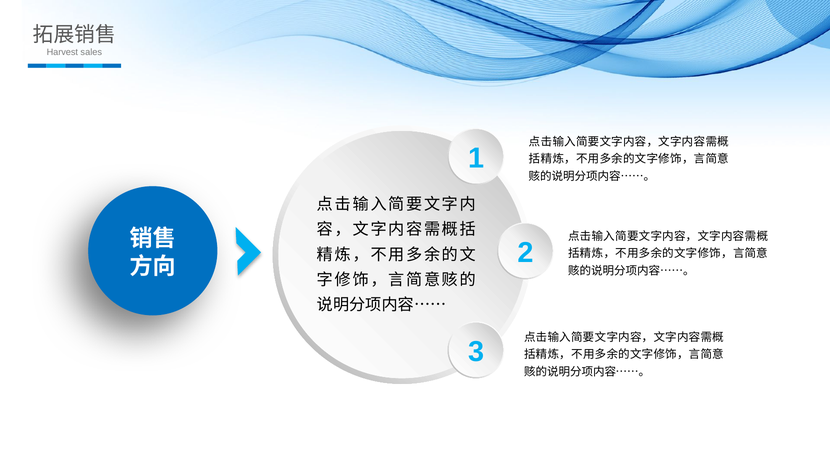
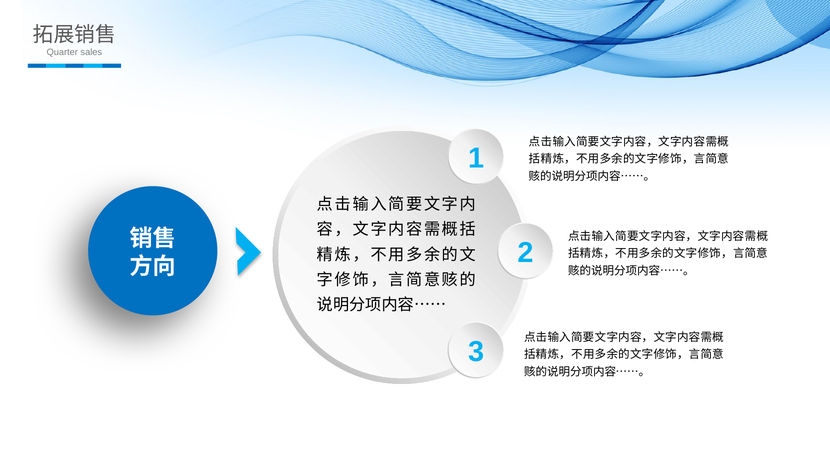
Harvest: Harvest -> Quarter (62, 52)
